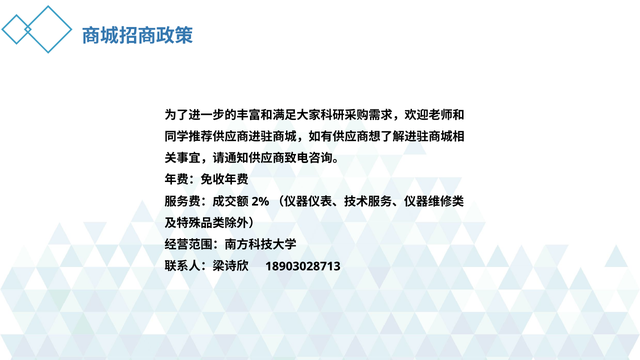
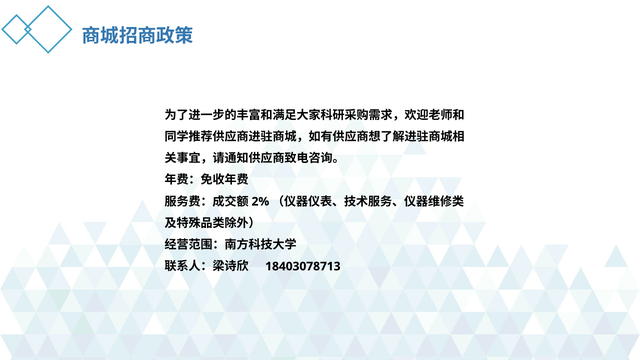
18903028713: 18903028713 -> 18403078713 (303, 266)
